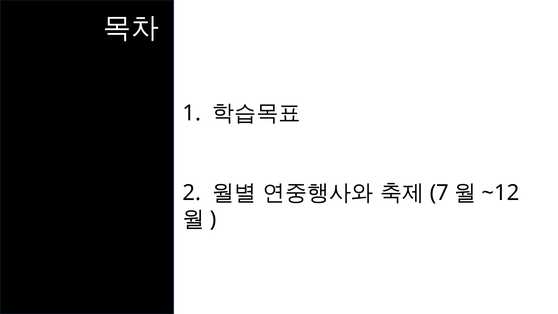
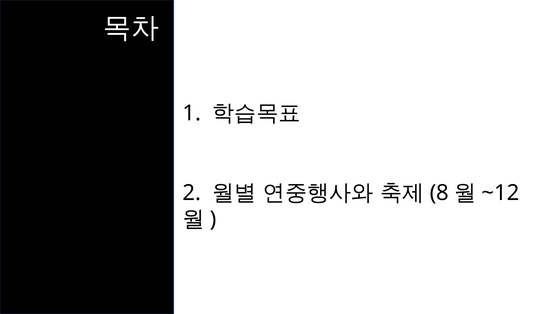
7: 7 -> 8 (439, 193)
